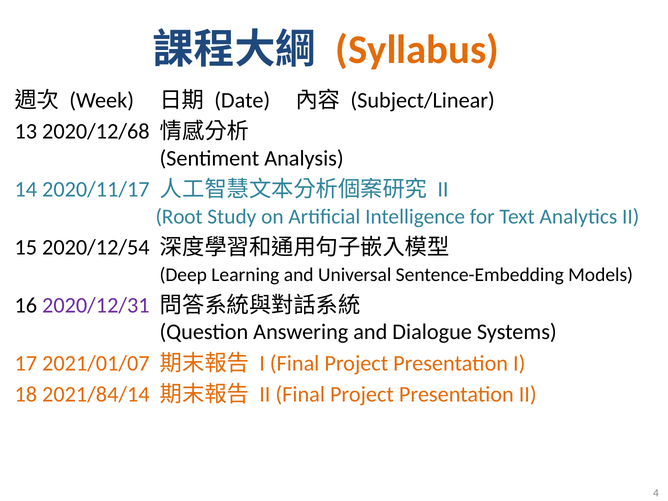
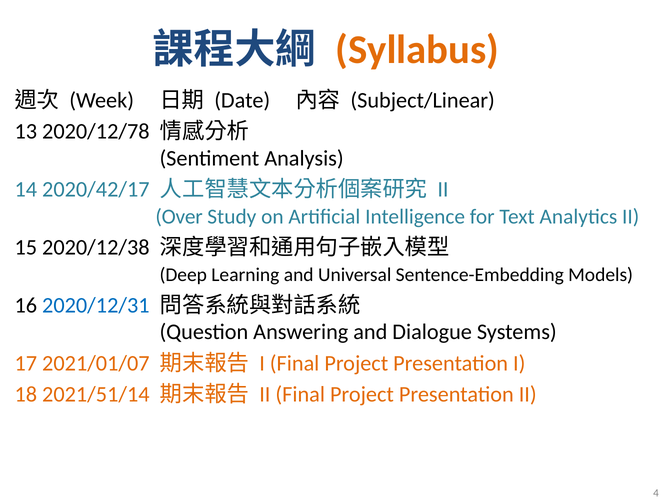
2020/12/68: 2020/12/68 -> 2020/12/78 (96, 132)
2020/11/17: 2020/11/17 -> 2020/42/17 (96, 190)
Root: Root -> Over (179, 217)
2020/12/54: 2020/12/54 -> 2020/12/38 (96, 247)
2020/12/31 colour: purple -> blue (96, 305)
2021/84/14: 2021/84/14 -> 2021/51/14 (96, 394)
